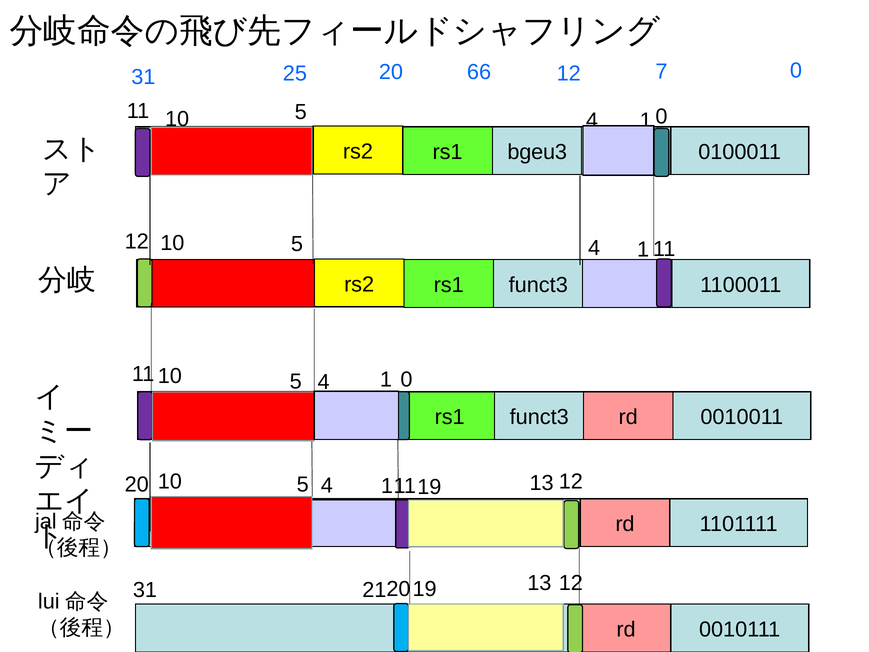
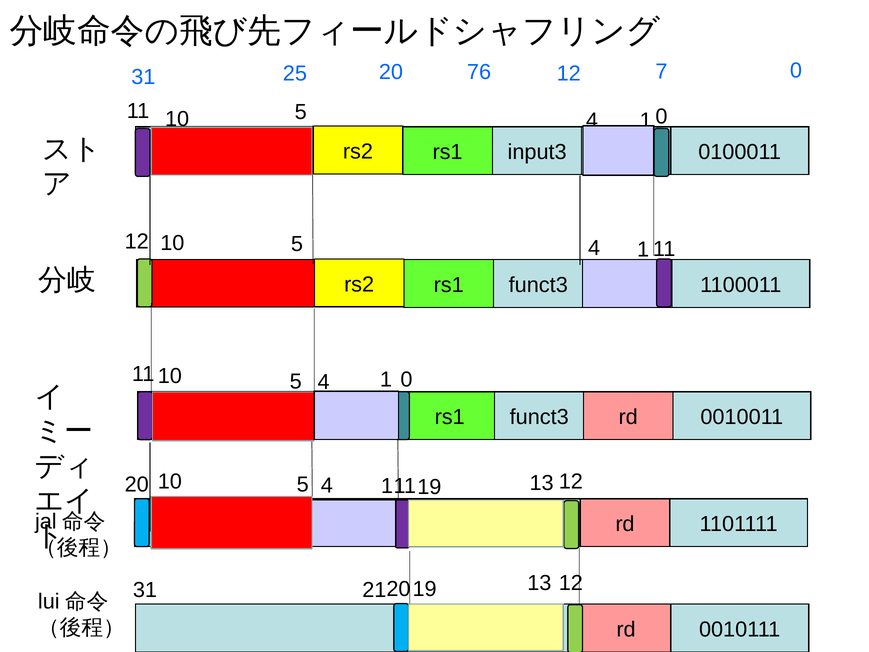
66: 66 -> 76 (479, 72)
bgeu3: bgeu3 -> input3 (537, 152)
